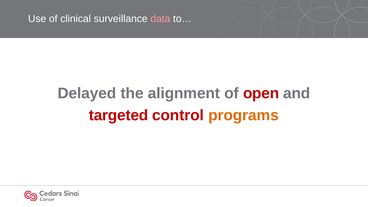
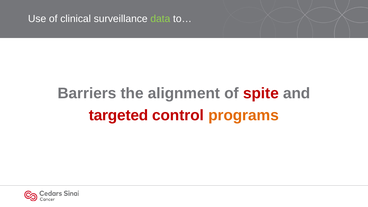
data colour: pink -> light green (160, 19)
Delayed: Delayed -> Barriers (87, 93)
open: open -> spite (261, 93)
